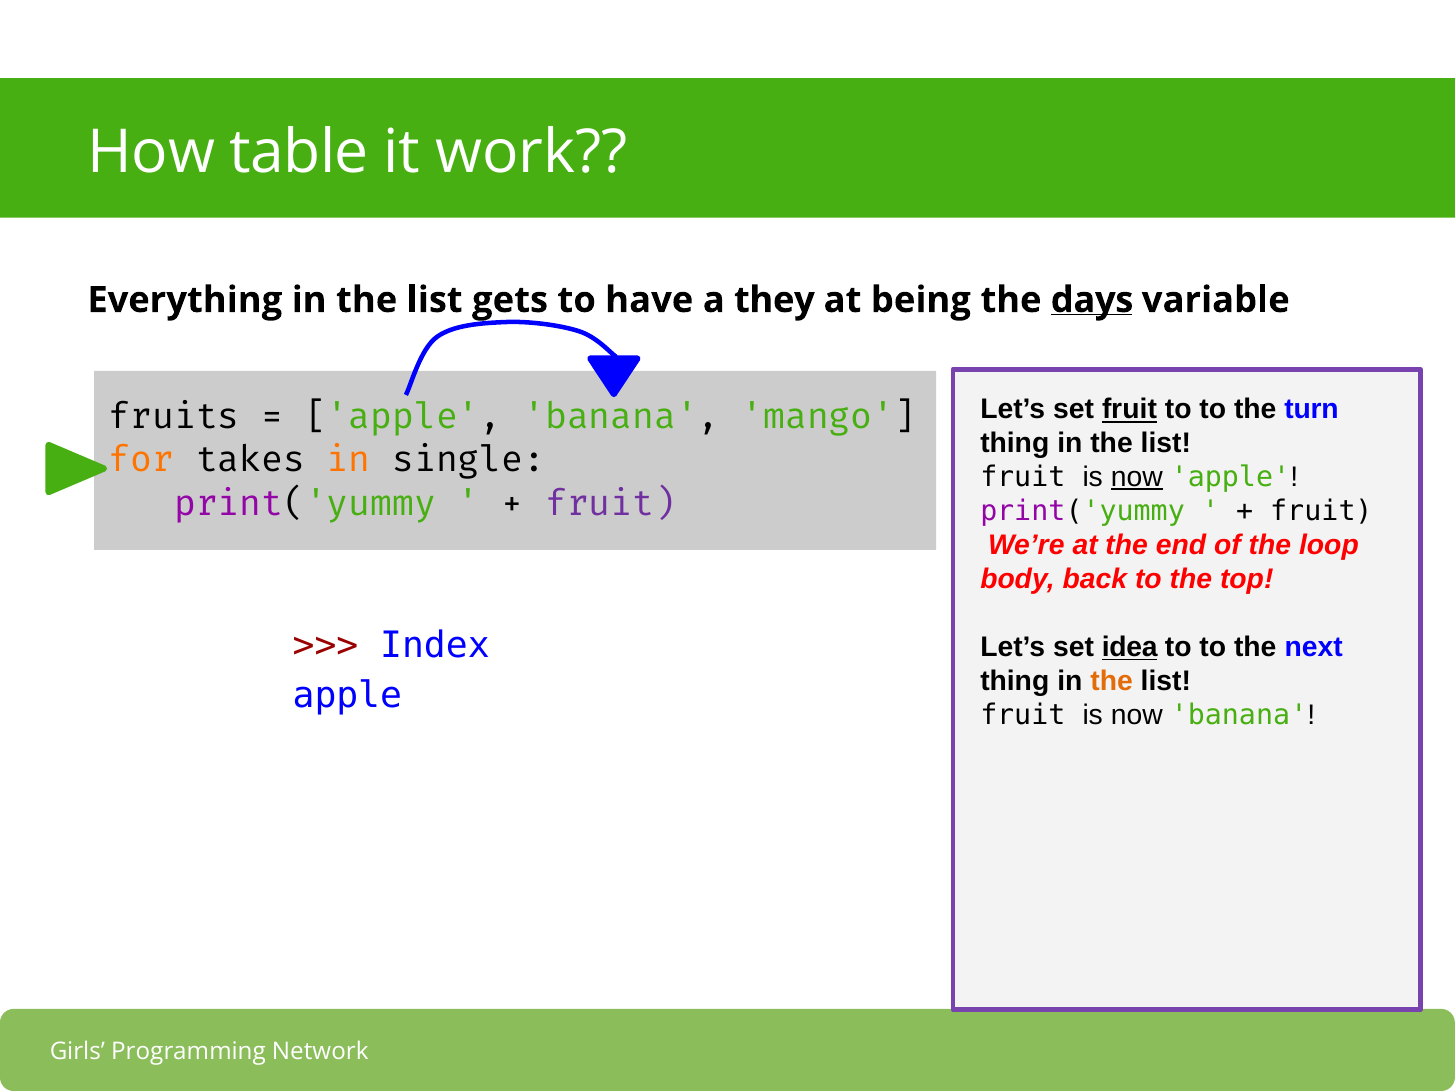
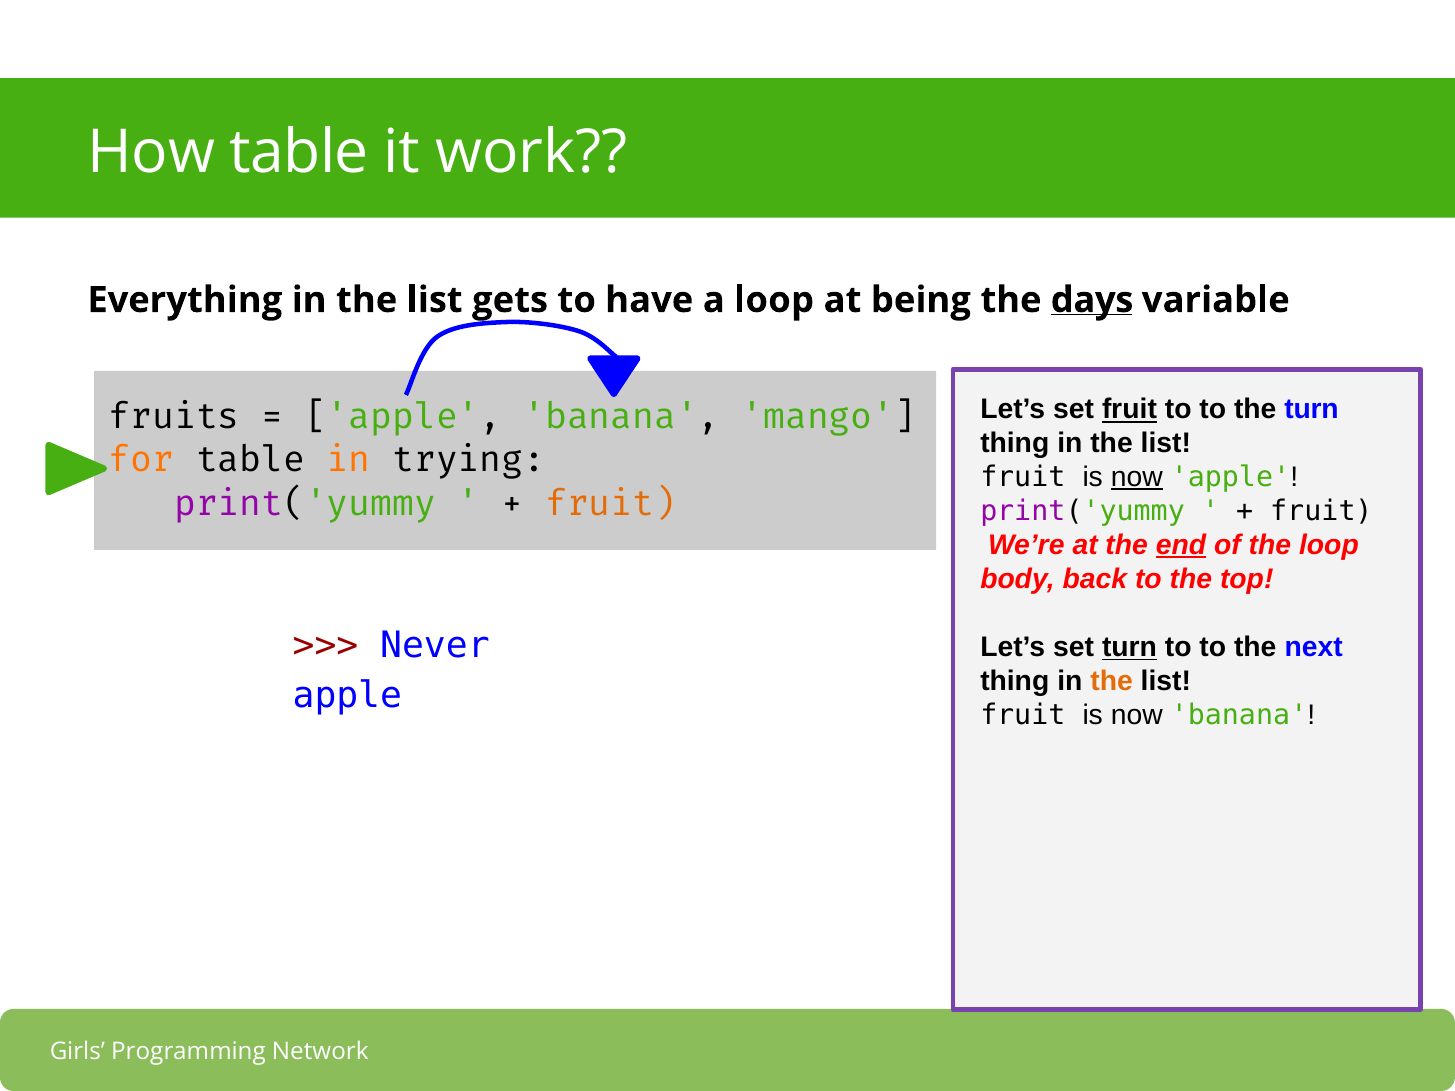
a they: they -> loop (774, 300)
for takes: takes -> table (251, 460)
single: single -> trying (469, 460)
fruit colour: purple -> orange (611, 504)
end underline: none -> present (1181, 545)
Index: Index -> Never (435, 645)
set idea: idea -> turn (1129, 647)
